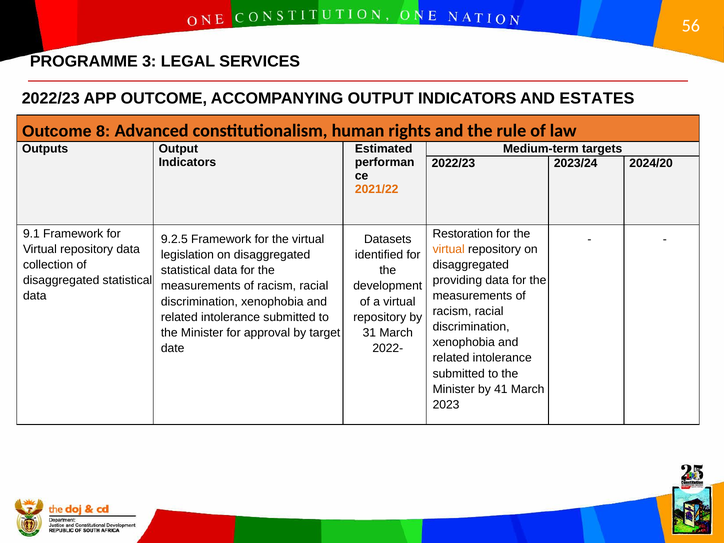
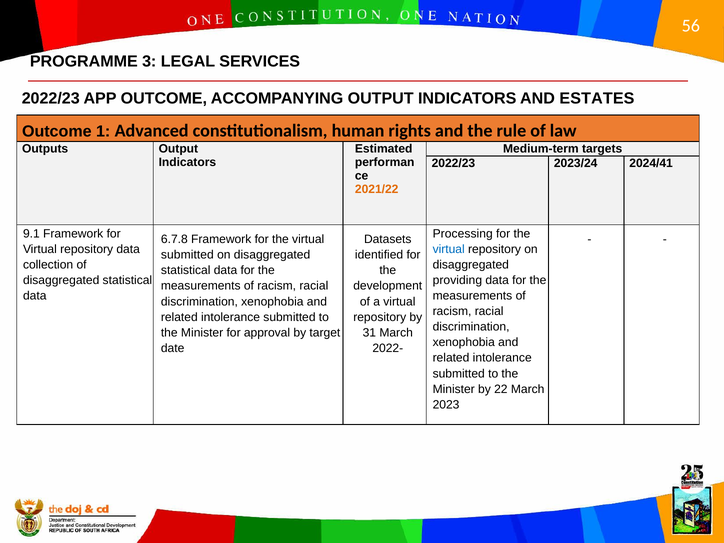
8: 8 -> 1 (103, 131)
2024/20: 2024/20 -> 2024/41 (651, 163)
Restoration: Restoration -> Processing (463, 234)
9.2.5: 9.2.5 -> 6.7.8 (174, 239)
virtual colour: orange -> blue (449, 249)
legislation: legislation -> submitted (187, 255)
41: 41 -> 22 (501, 389)
